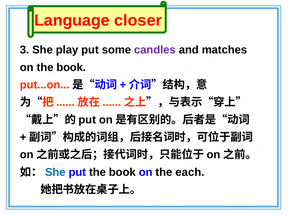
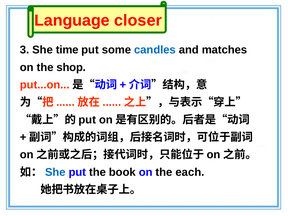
play: play -> time (67, 50)
candles colour: purple -> blue (155, 50)
on the book: book -> shop (71, 67)
